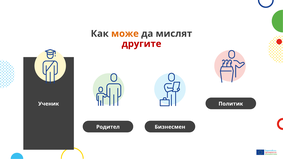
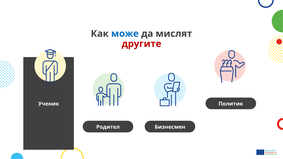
може colour: orange -> blue (125, 34)
